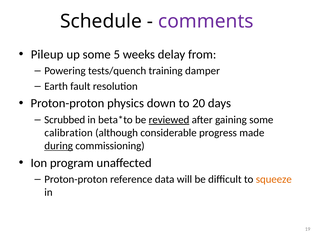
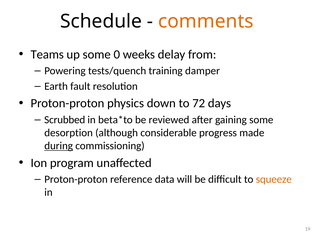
comments colour: purple -> orange (206, 21)
Pileup: Pileup -> Teams (47, 55)
5: 5 -> 0 (117, 55)
20: 20 -> 72 (199, 104)
reviewed underline: present -> none (169, 120)
calibration: calibration -> desorption (69, 133)
